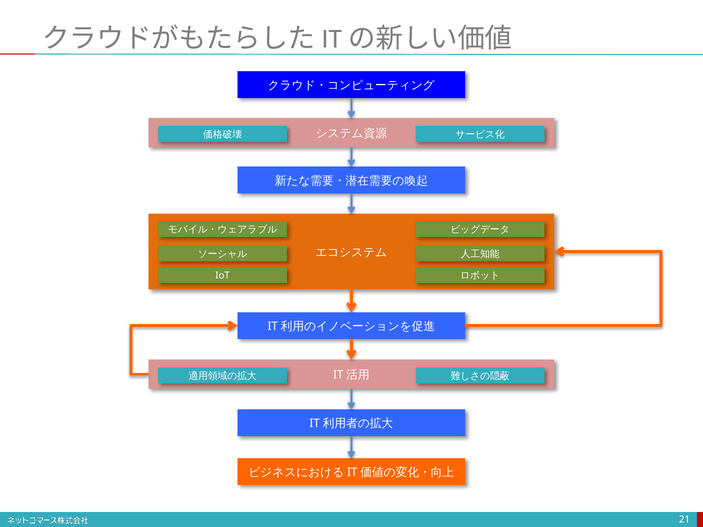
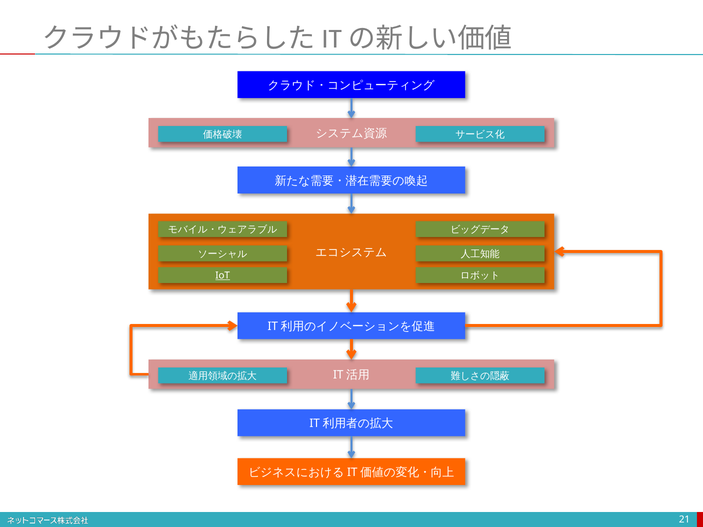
IoT underline: none -> present (223, 276)
